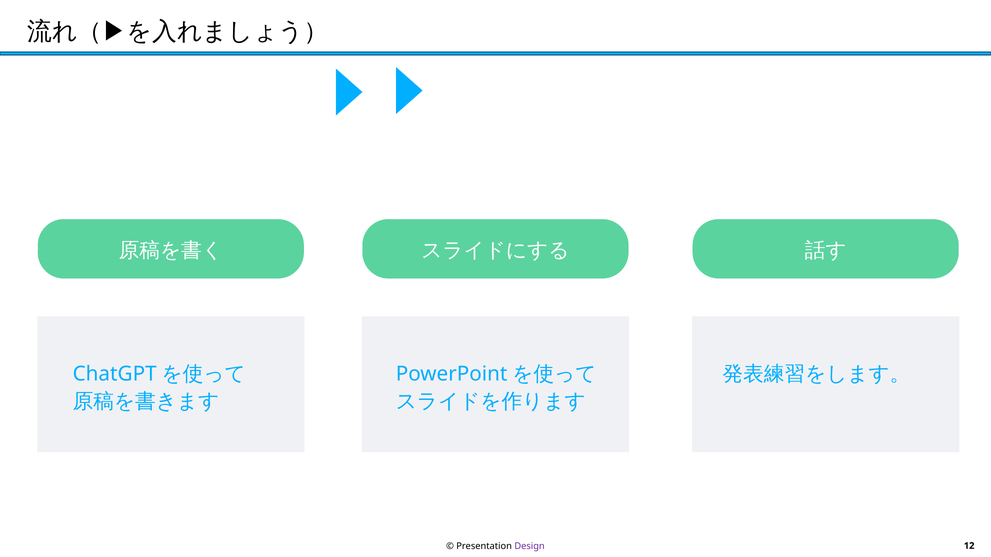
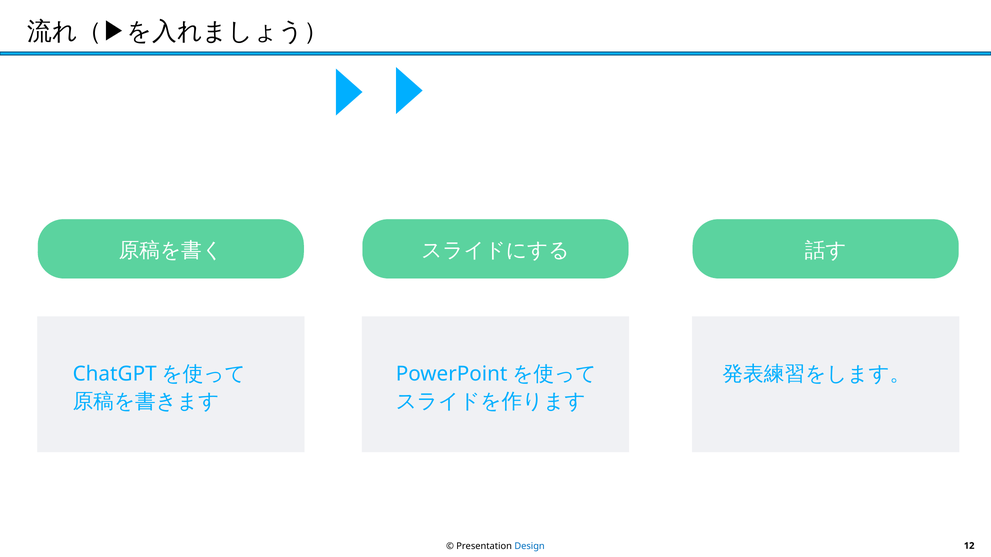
Design colour: purple -> blue (530, 547)
